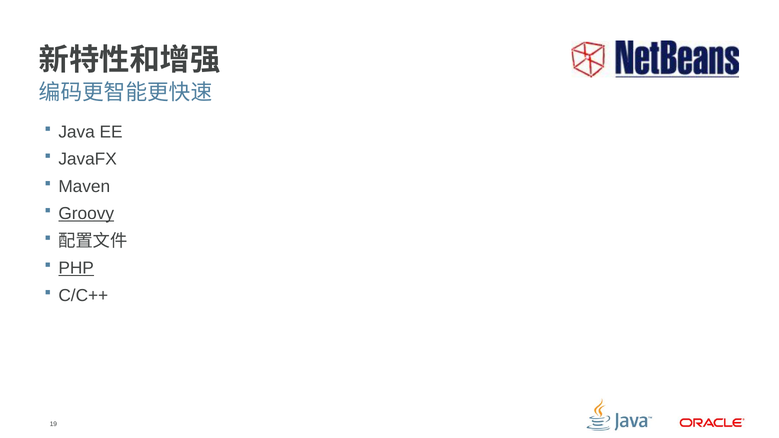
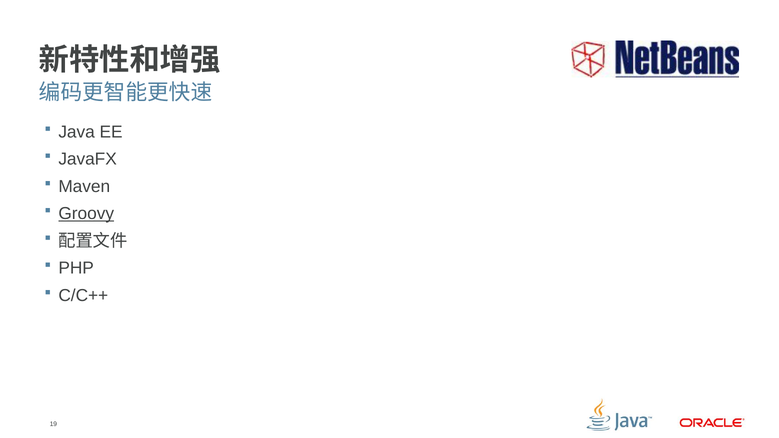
PHP underline: present -> none (76, 268)
